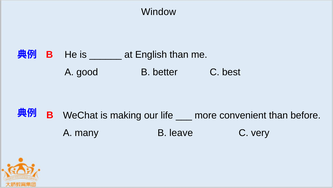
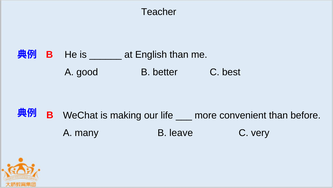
Window: Window -> Teacher (159, 12)
